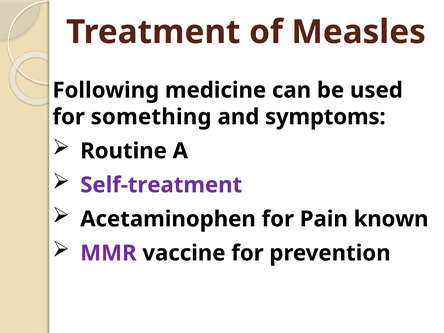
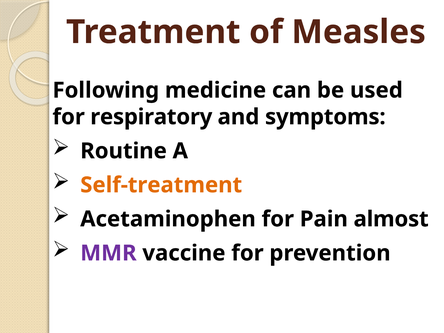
something: something -> respiratory (151, 117)
Self-treatment colour: purple -> orange (161, 185)
known: known -> almost (391, 219)
